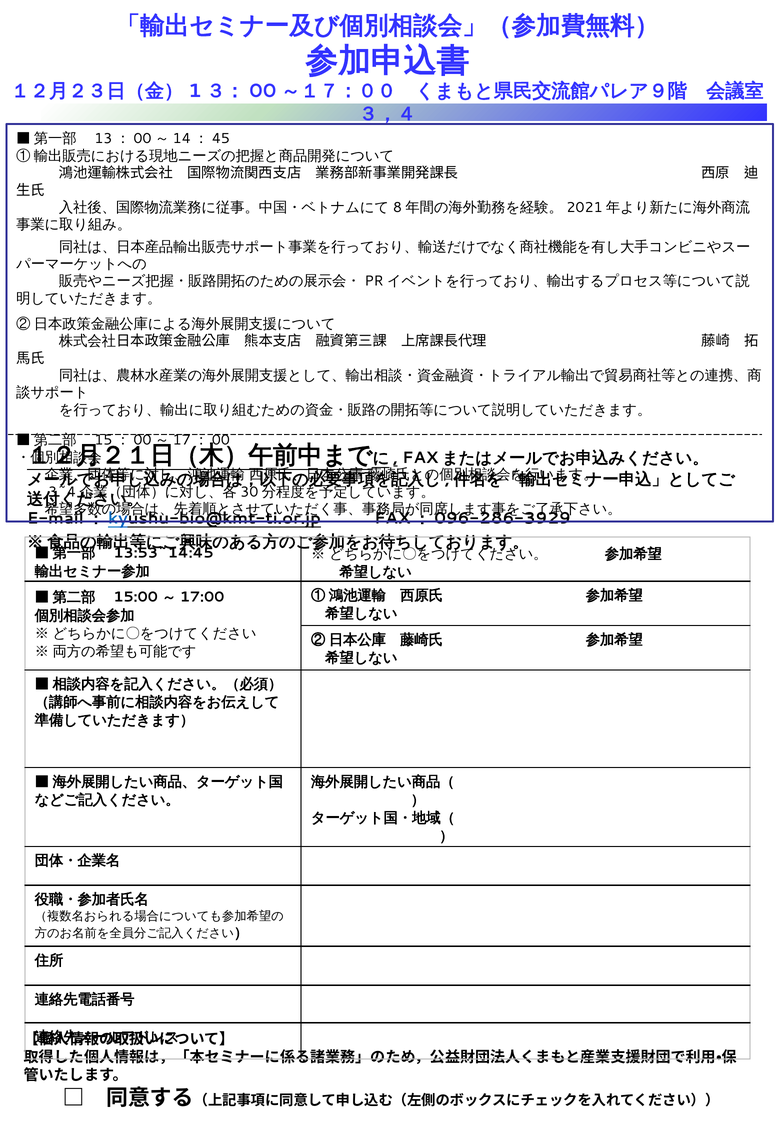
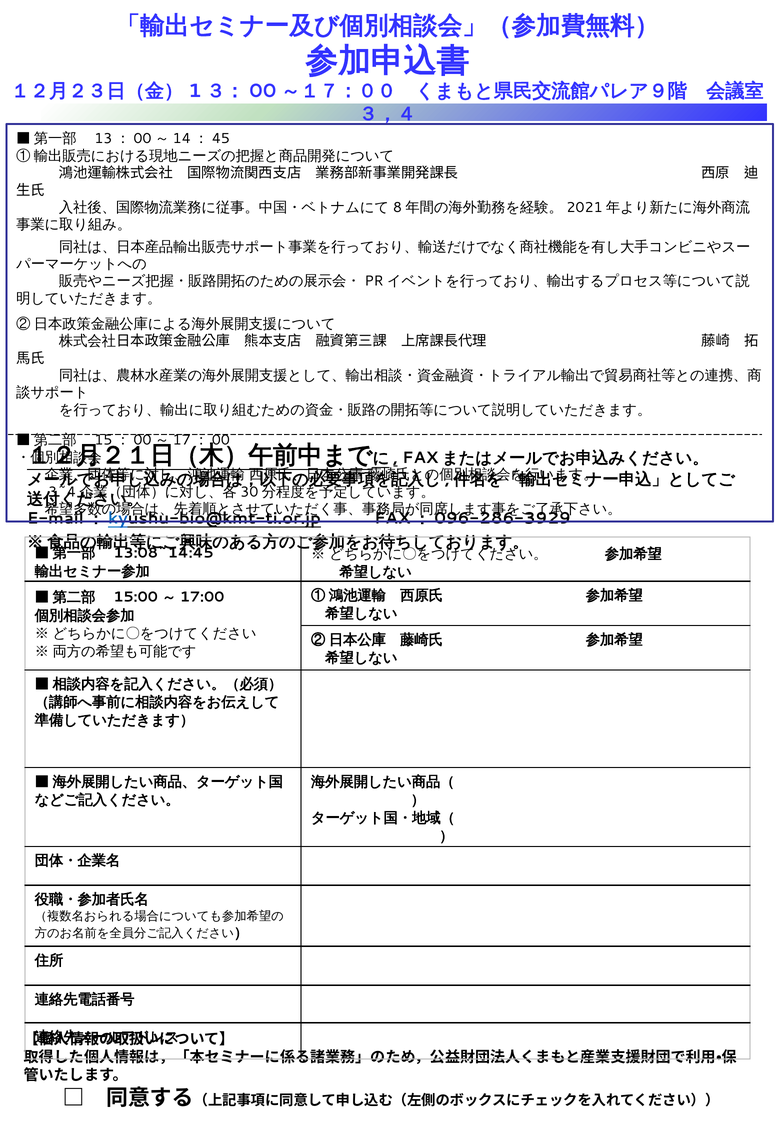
13:53~14:45: 13:53~14:45 -> 13:08~14:45 (163, 553)
